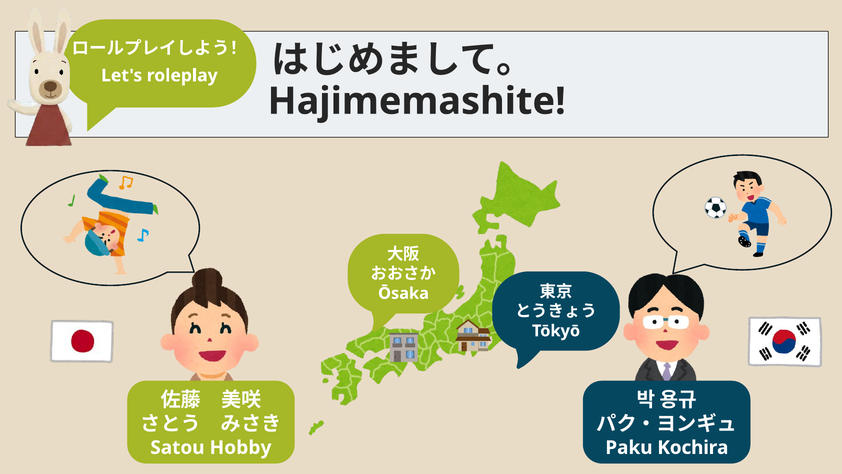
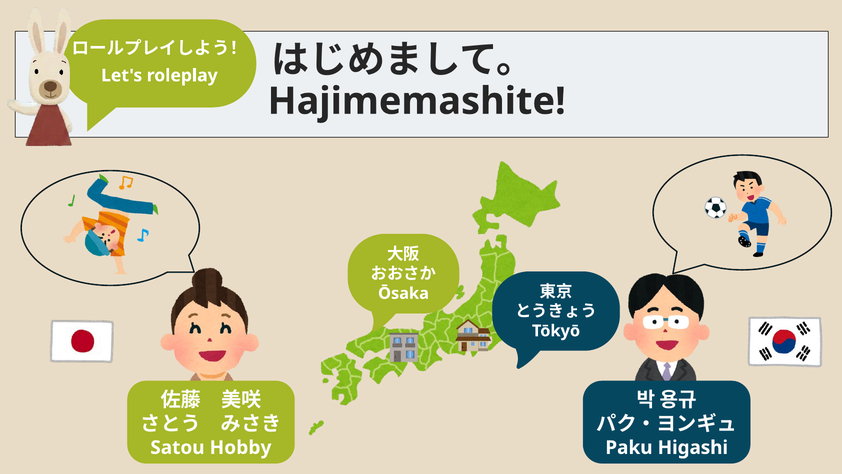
Kochira: Kochira -> Higashi (693, 447)
